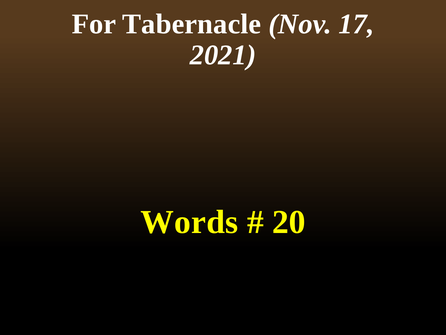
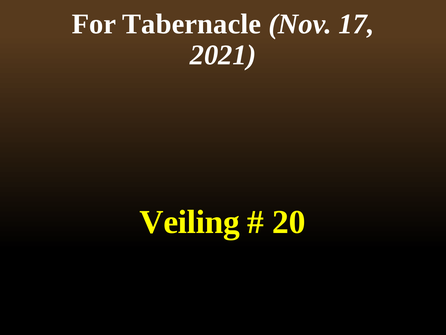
Words: Words -> Veiling (190, 222)
